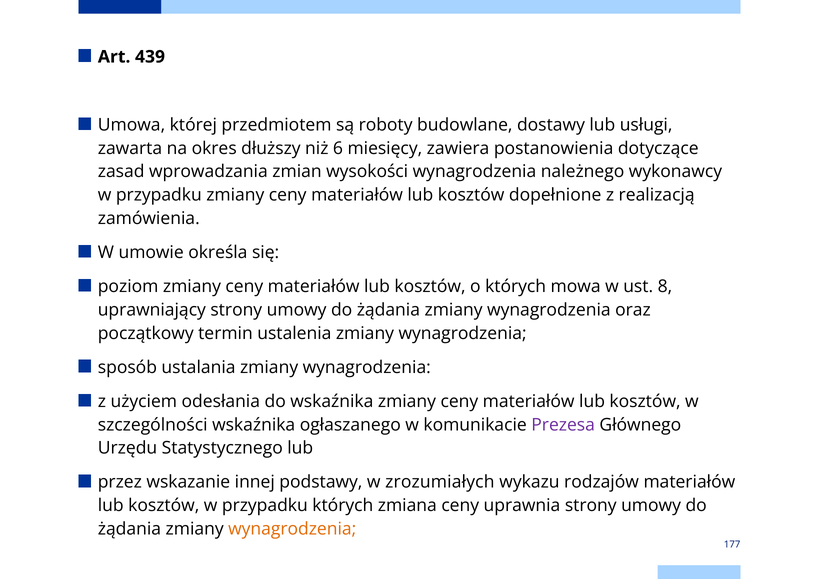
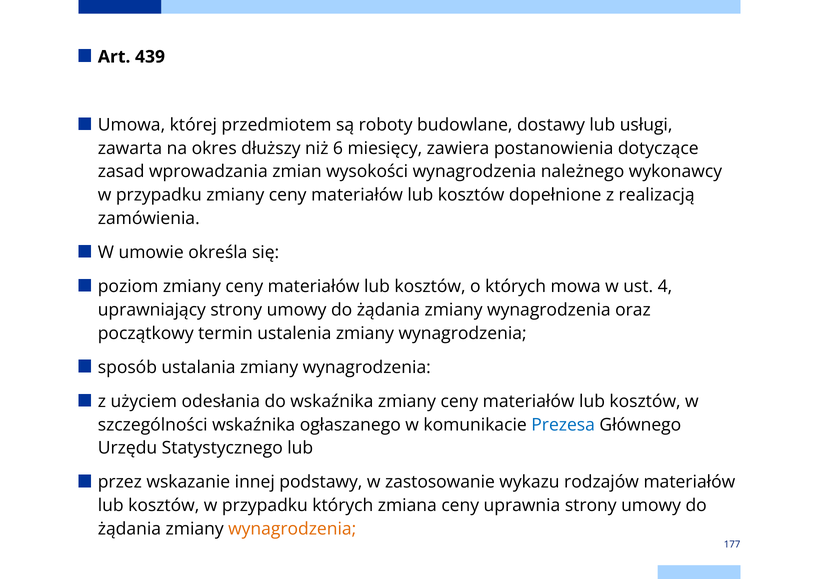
8: 8 -> 4 (665, 287)
Prezesa colour: purple -> blue (563, 425)
zrozumiałych: zrozumiałych -> zastosowanie (440, 482)
